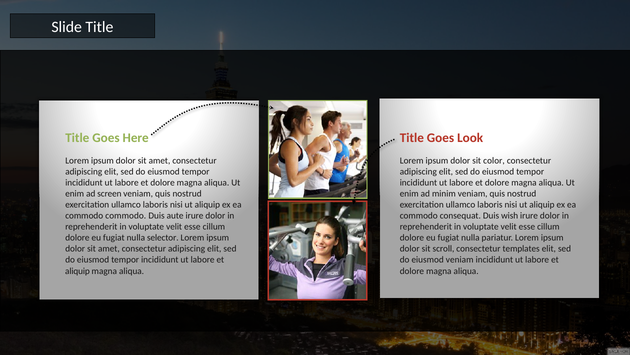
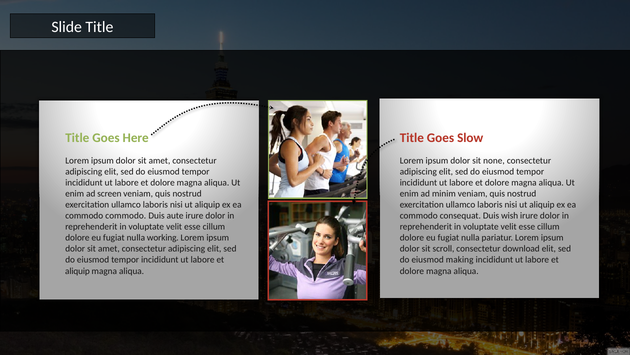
Look: Look -> Slow (470, 138)
color: color -> none (494, 160)
selector: selector -> working (163, 237)
templates: templates -> download (521, 248)
eiusmod veniam: veniam -> making (460, 259)
